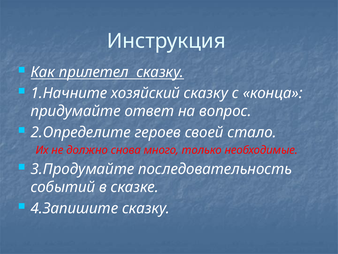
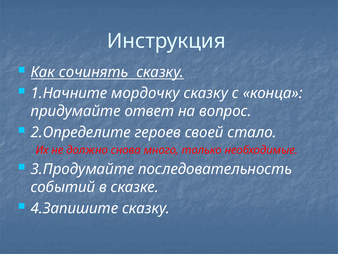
прилетел: прилетел -> сочинять (94, 72)
хозяйский: хозяйский -> мордочку (146, 93)
